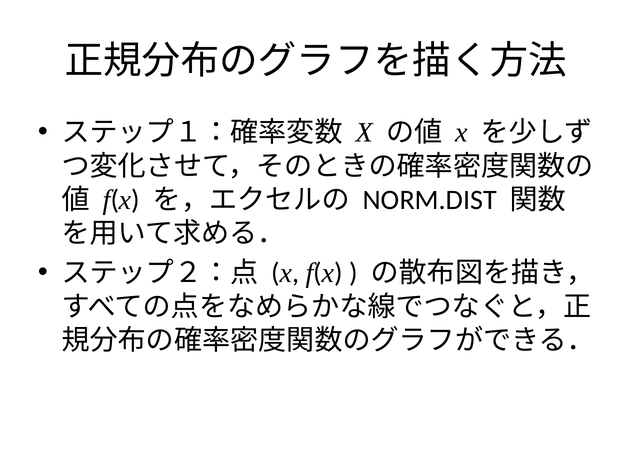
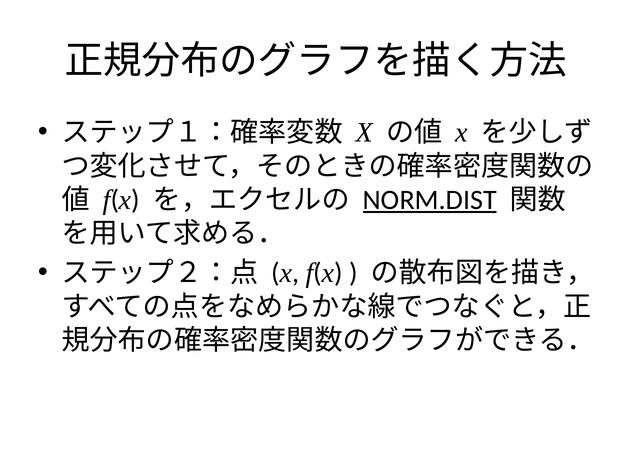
NORM.DIST underline: none -> present (430, 200)
